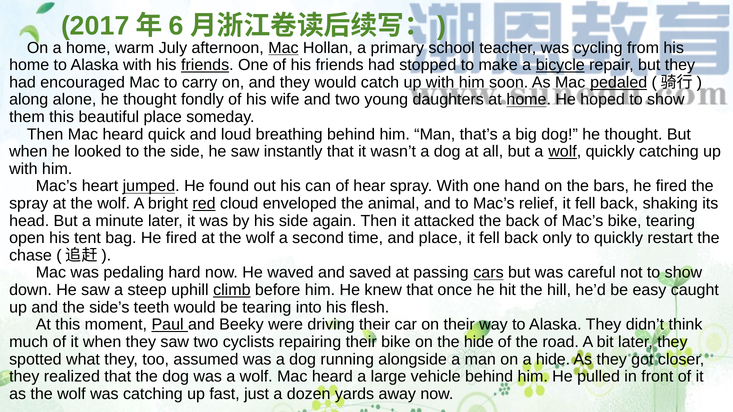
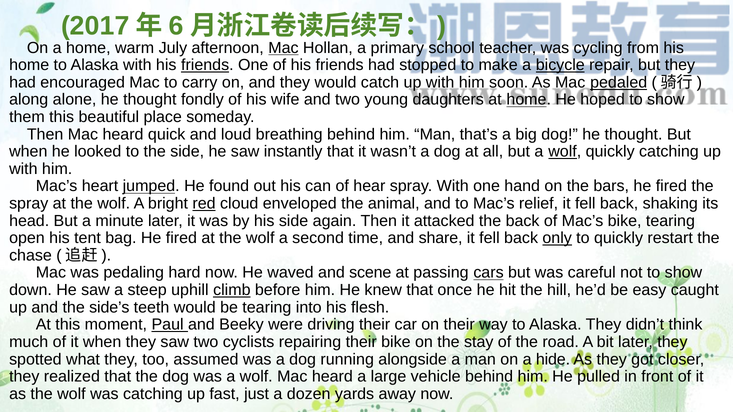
and place: place -> share (441, 238)
only underline: none -> present (557, 238)
saved: saved -> scene (370, 273)
the hide: hide -> stay (479, 342)
